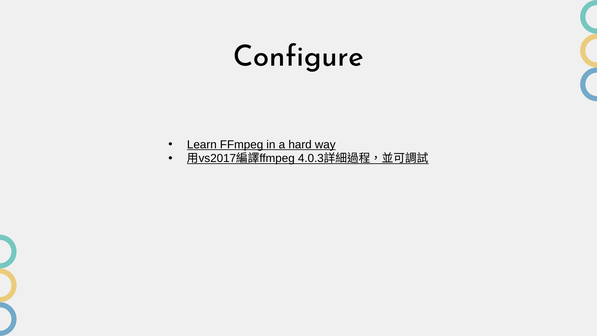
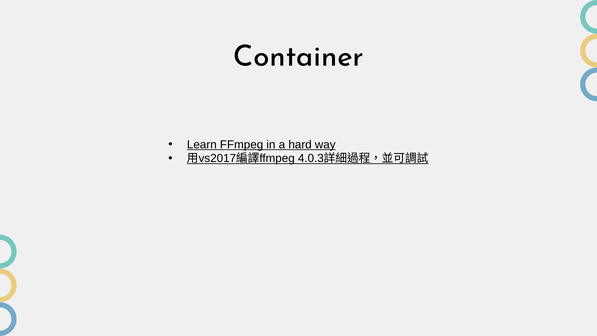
Configure: Configure -> Container (298, 56)
